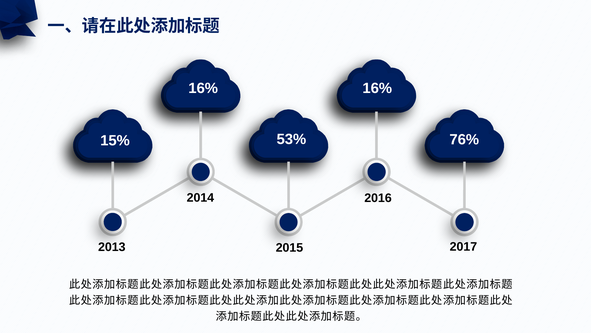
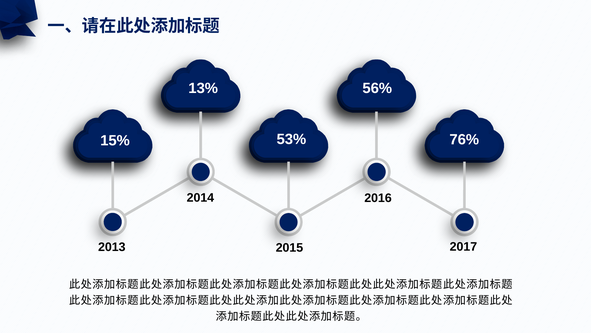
16%: 16% -> 56% (377, 88)
16%: 16% -> 13% (203, 88)
